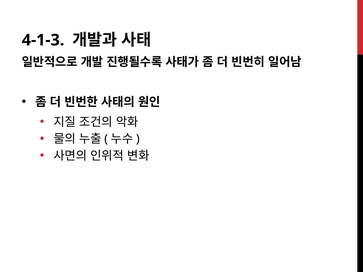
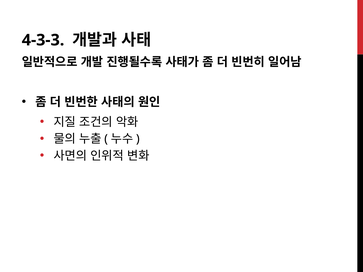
4-1-3: 4-1-3 -> 4-3-3 (43, 40)
